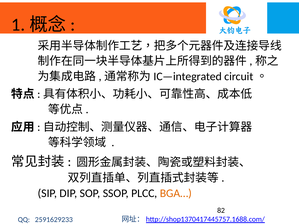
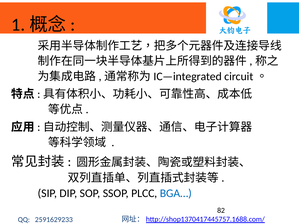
BGA… colour: orange -> blue (176, 193)
